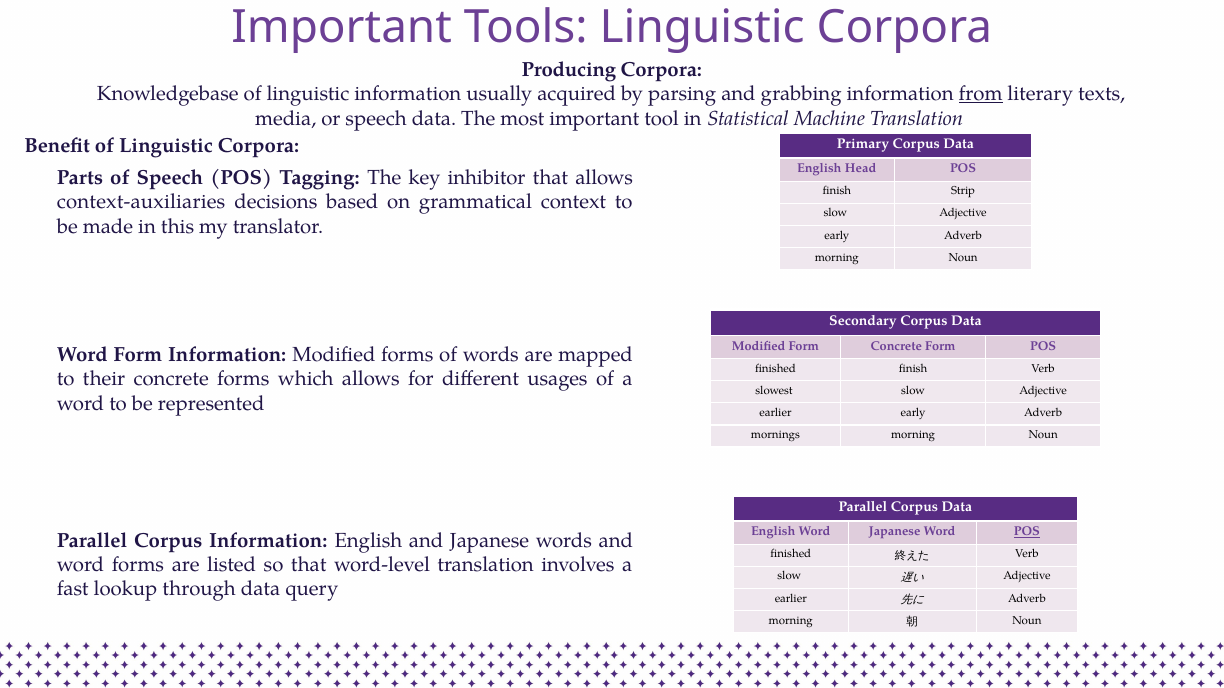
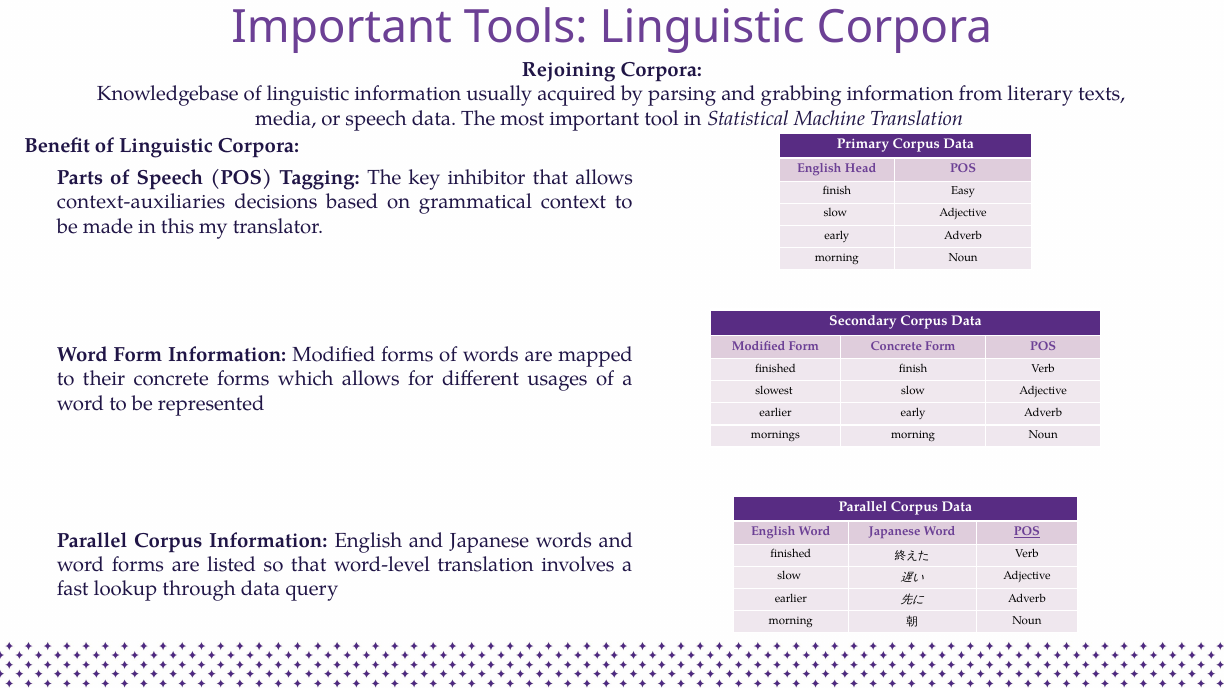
Producing: Producing -> Rejoining (569, 69)
from underline: present -> none (981, 94)
Strip: Strip -> Easy (963, 191)
